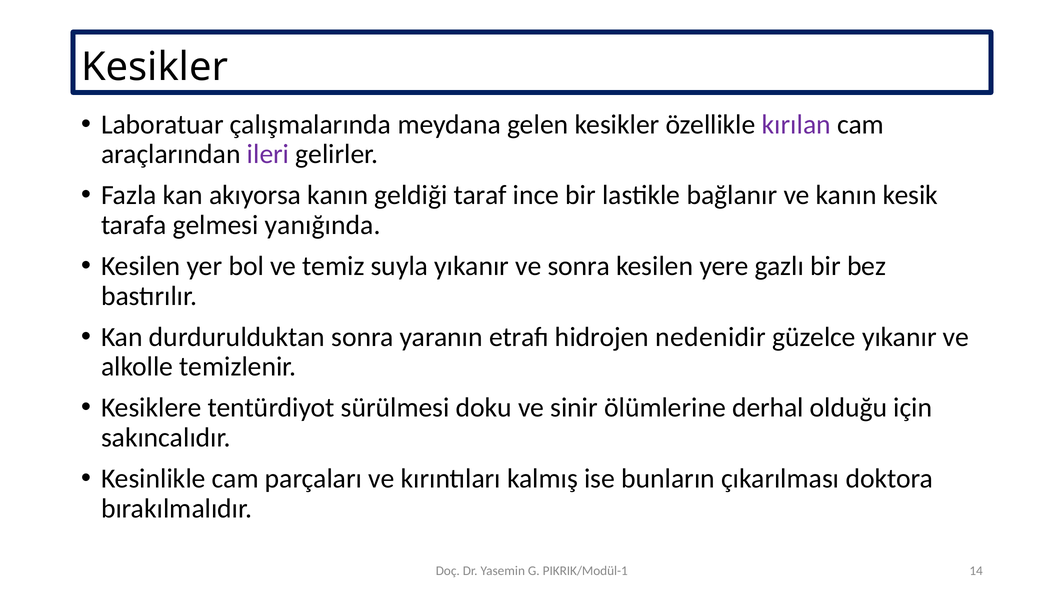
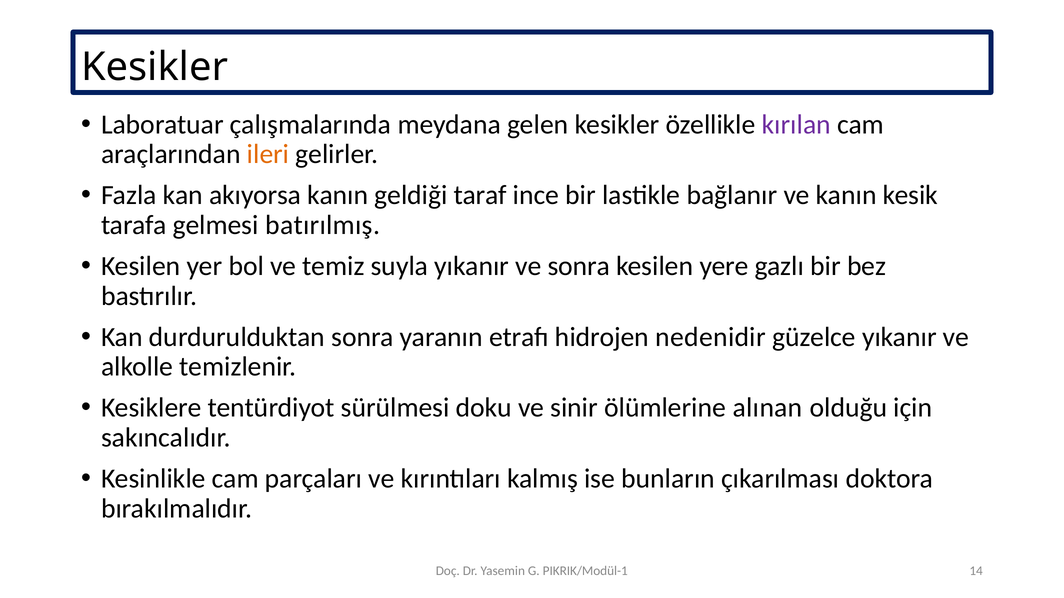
ileri colour: purple -> orange (268, 154)
yanığında: yanığında -> batırılmış (323, 225)
derhal: derhal -> alınan (768, 408)
